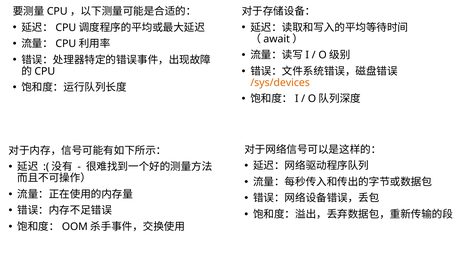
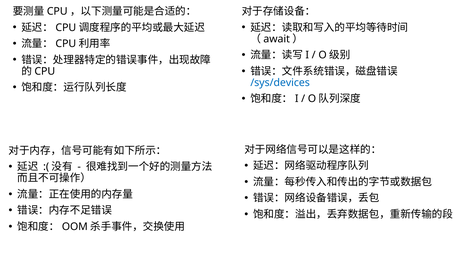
/sys/devices colour: orange -> blue (280, 83)
